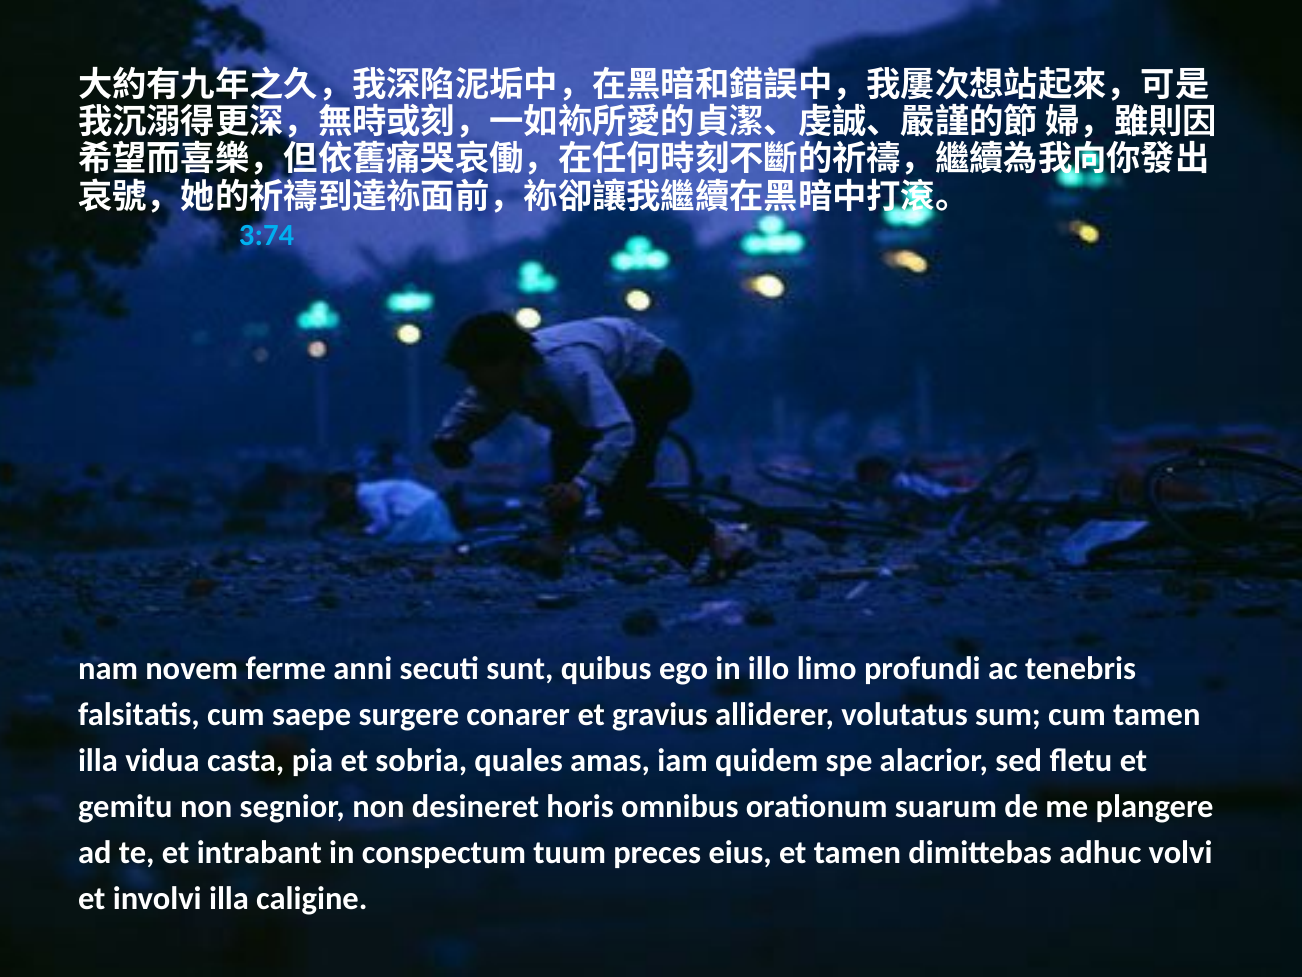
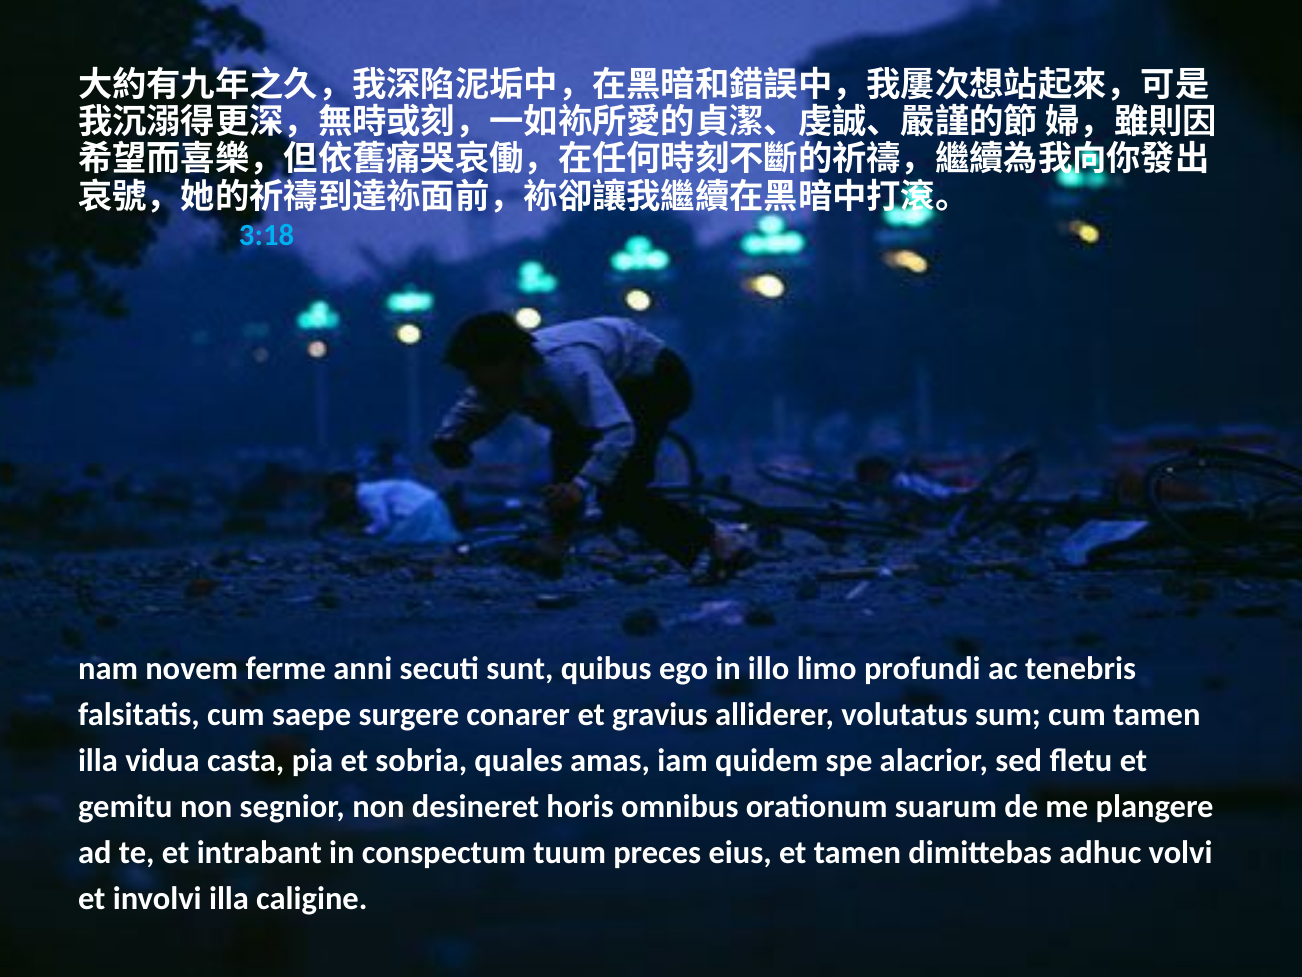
3:74: 3:74 -> 3:18 (267, 235)
